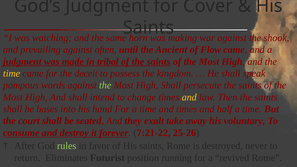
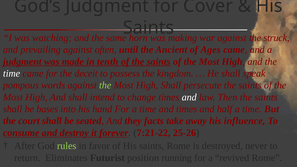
shook: shook -> struck (276, 38)
Flow: Flow -> Ages (211, 50)
tribal: tribal -> tenth (108, 62)
time colour: yellow -> white (12, 73)
and colour: yellow -> white (189, 97)
exalt: exalt -> facts (154, 121)
voluntary: voluntary -> influence (245, 121)
